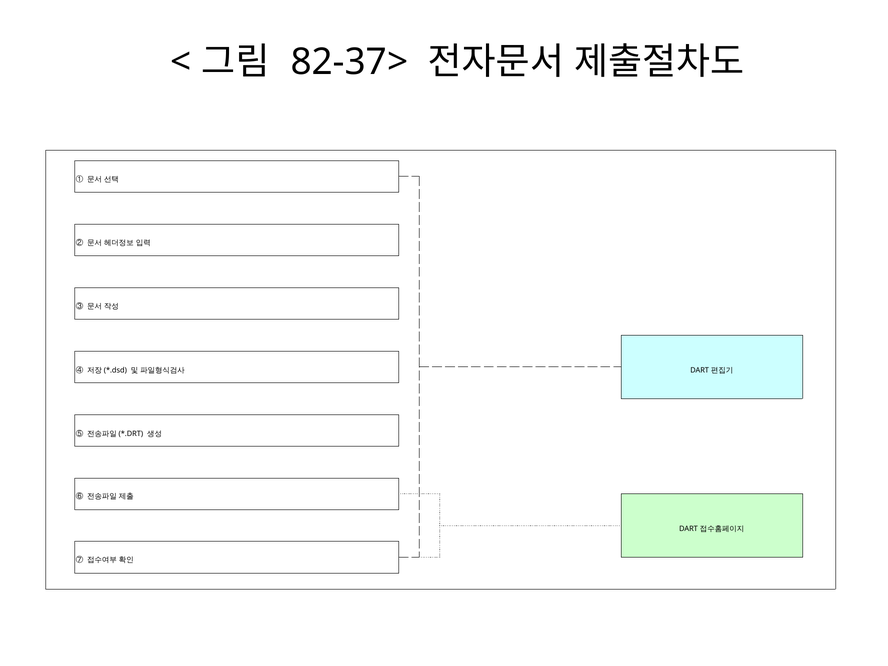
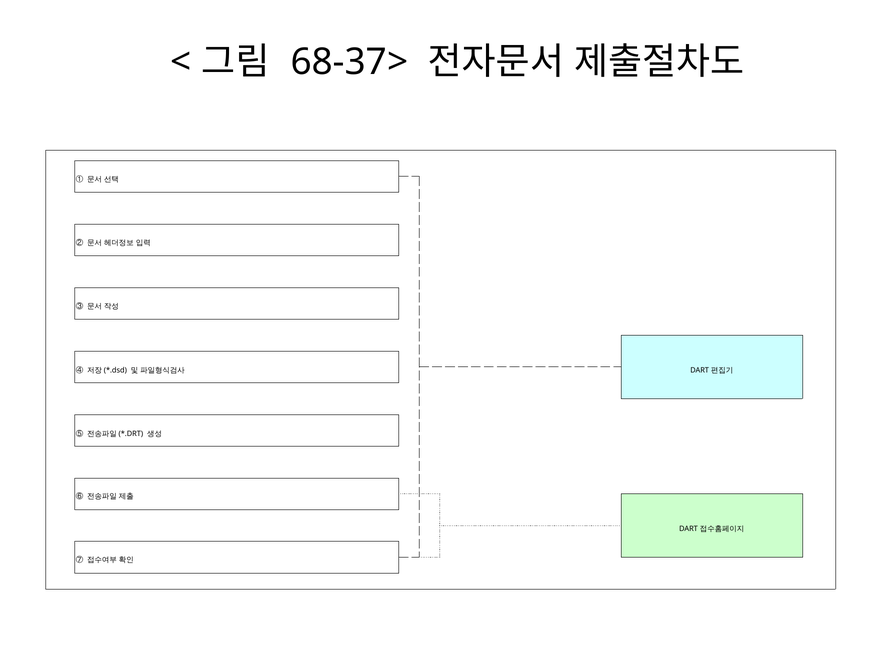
82-37>: 82-37> -> 68-37> (349, 62)
